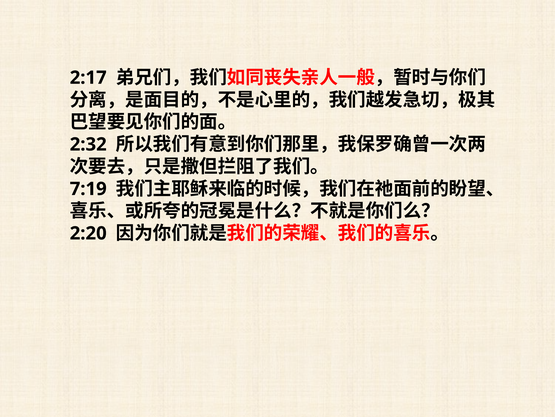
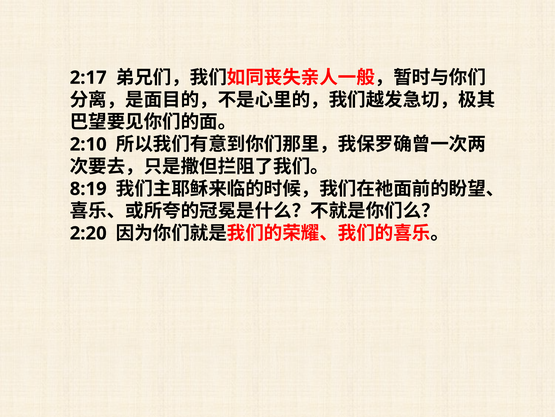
2:32: 2:32 -> 2:10 (88, 144)
7:19: 7:19 -> 8:19 (88, 189)
